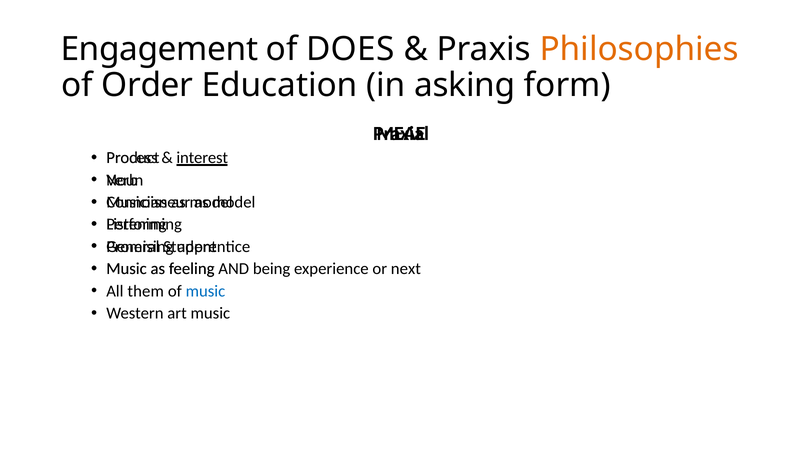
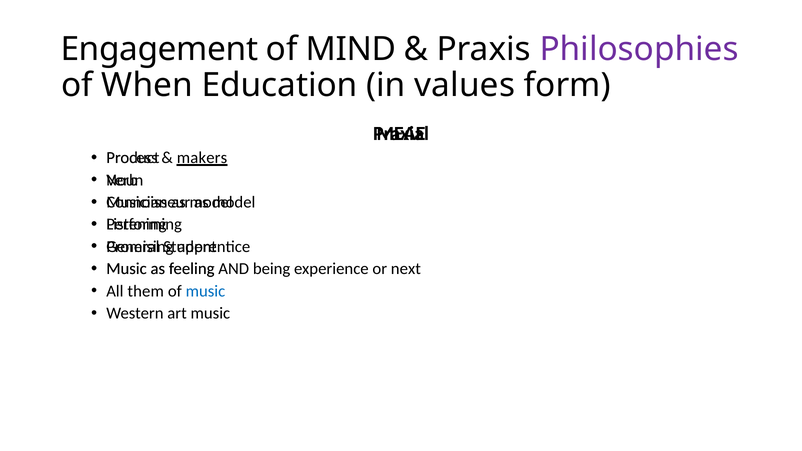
DOES: DOES -> MIND (351, 49)
Philosophies colour: orange -> purple (639, 49)
Order: Order -> When (147, 85)
asking: asking -> values (465, 85)
interest: interest -> makers (202, 158)
